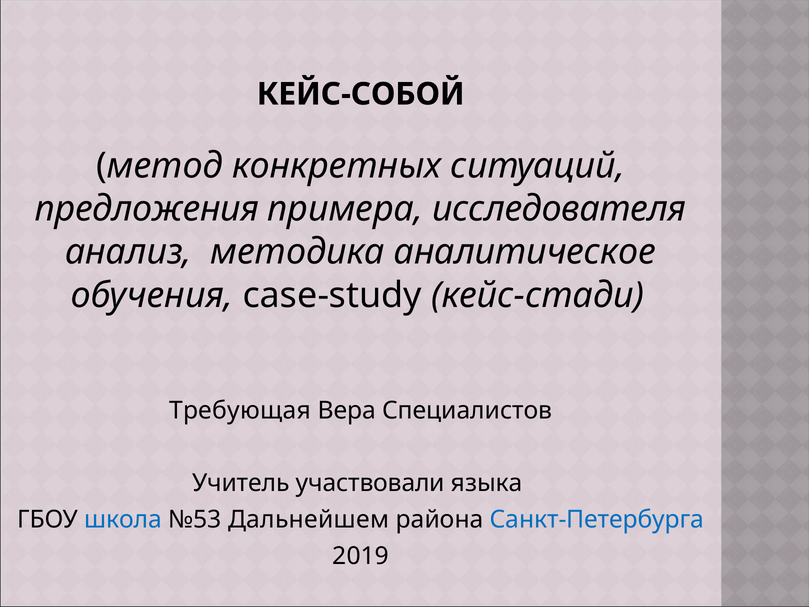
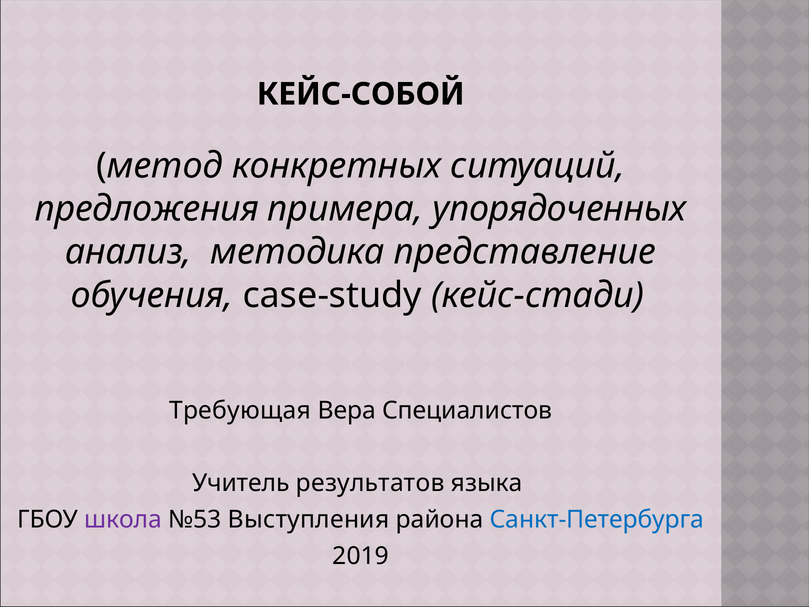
исследователя: исследователя -> упорядоченных (559, 209)
аналитическое: аналитическое -> представление (525, 252)
участвовали: участвовали -> результатов (370, 483)
школа colour: blue -> purple (123, 520)
Дальнейшем: Дальнейшем -> Выступления (309, 520)
